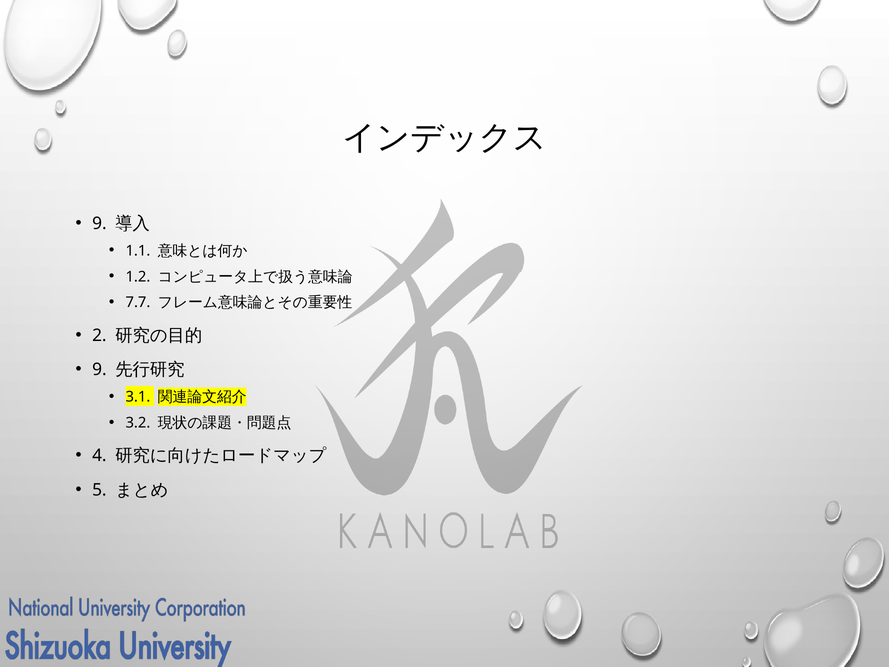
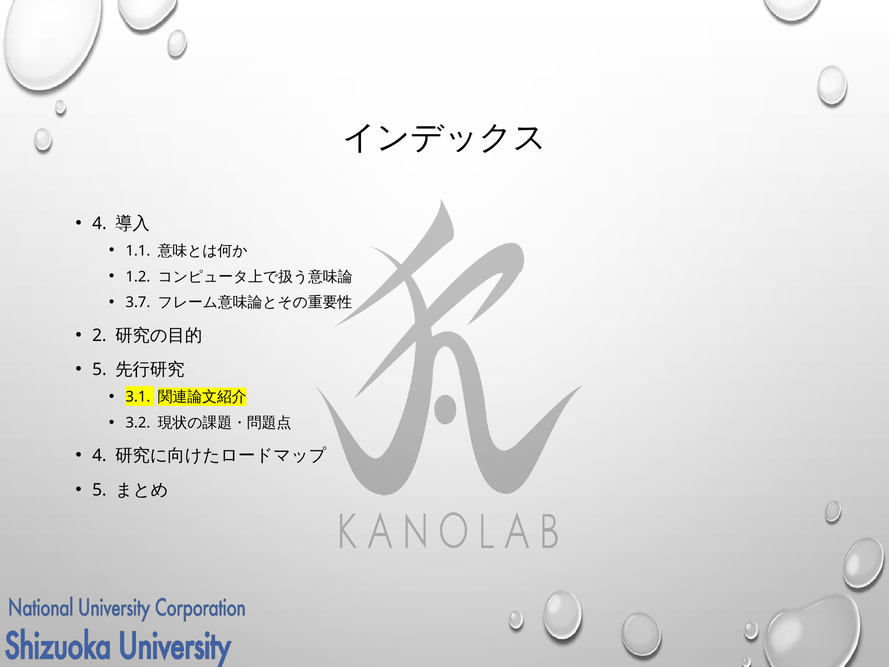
9: 9 -> 4 (99, 223)
7.7: 7.7 -> 3.7 (138, 302)
9: 9 -> 5 (99, 369)
